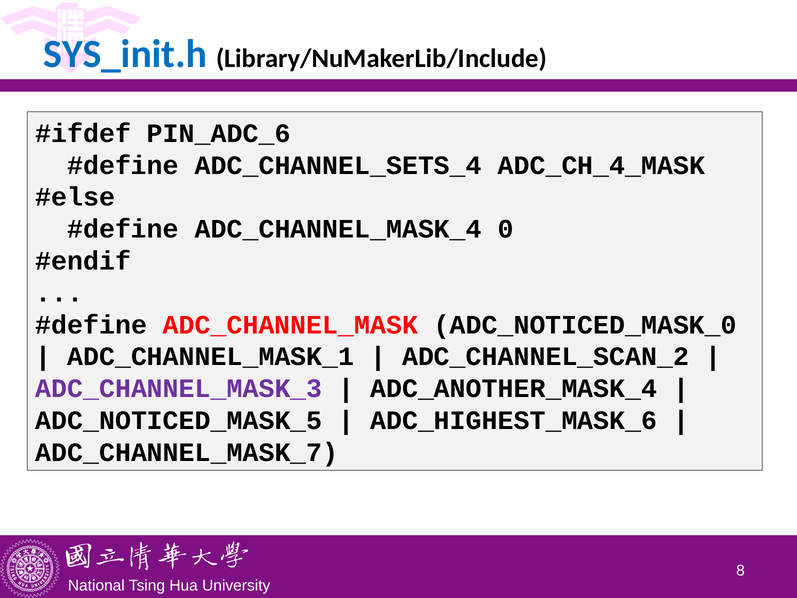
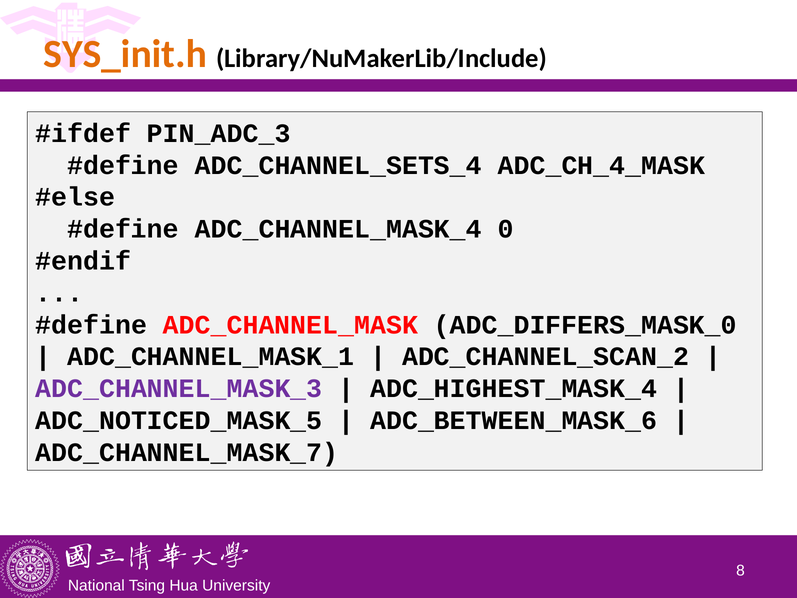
SYS_init.h colour: blue -> orange (125, 54)
PIN_ADC_6: PIN_ADC_6 -> PIN_ADC_3 (219, 133)
ADC_NOTICED_MASK_0: ADC_NOTICED_MASK_0 -> ADC_DIFFERS_MASK_0 (585, 325)
ADC_ANOTHER_MASK_4: ADC_ANOTHER_MASK_4 -> ADC_HIGHEST_MASK_4 (514, 388)
ADC_HIGHEST_MASK_6: ADC_HIGHEST_MASK_6 -> ADC_BETWEEN_MASK_6 (514, 420)
